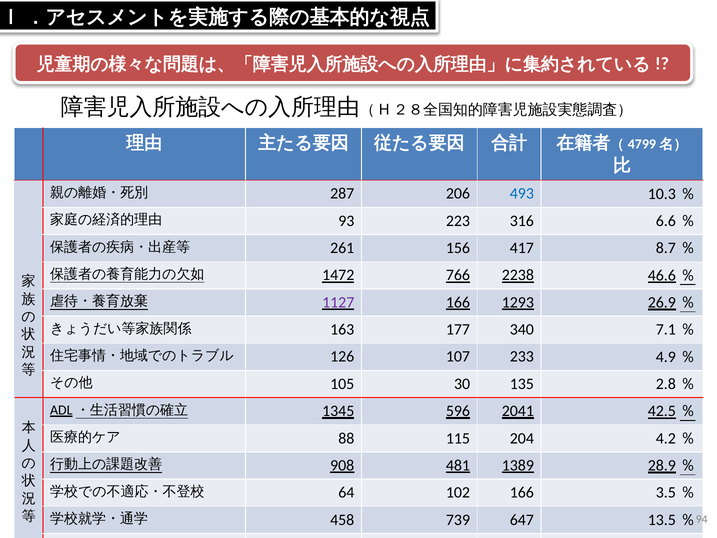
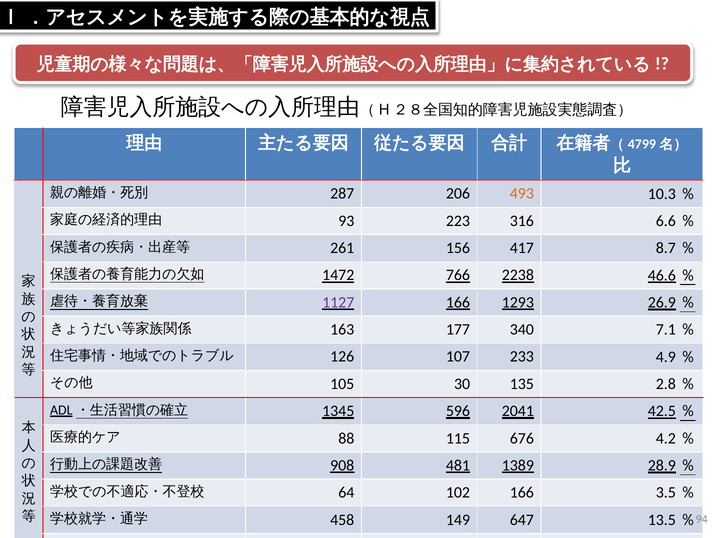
493 colour: blue -> orange (522, 194)
204: 204 -> 676 (522, 438)
739: 739 -> 149 (458, 520)
